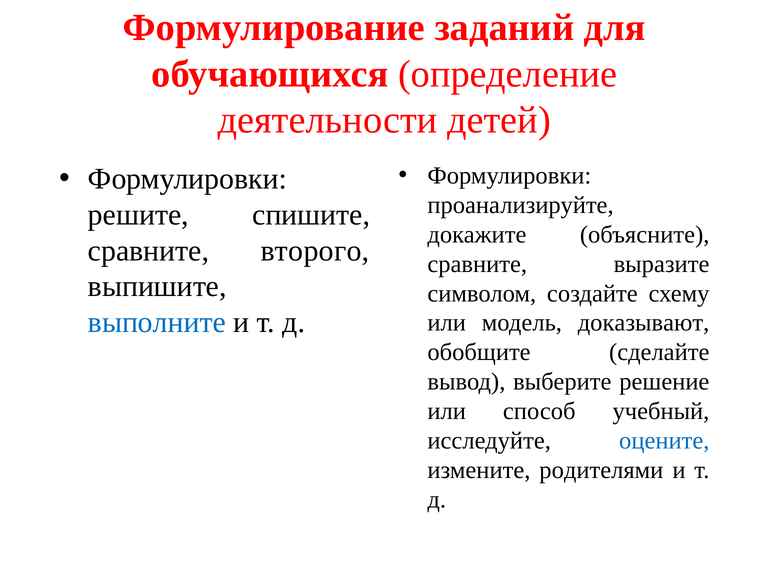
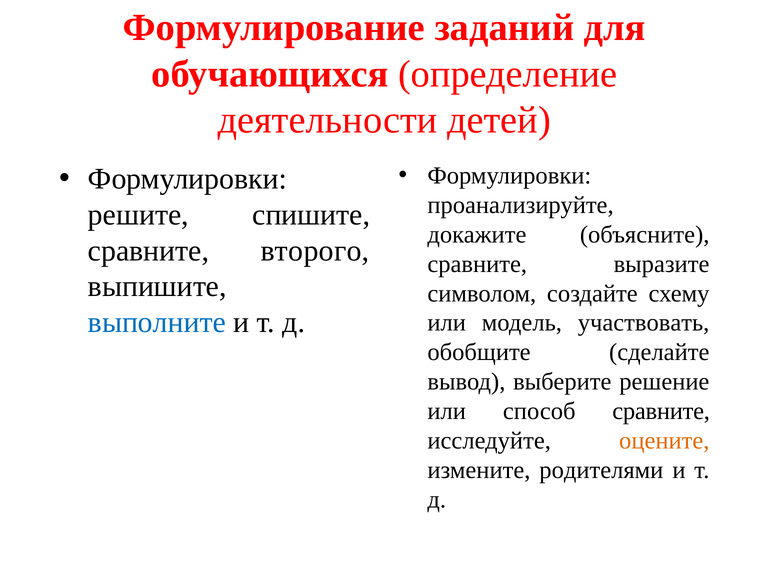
доказывают: доказывают -> участвовать (644, 323)
способ учебный: учебный -> сравните (661, 411)
оцените colour: blue -> orange (664, 441)
